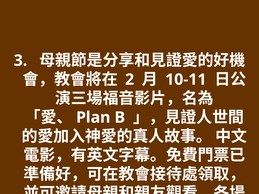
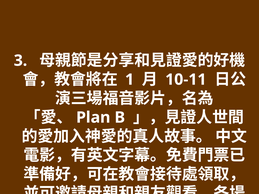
2: 2 -> 1 (130, 80)
